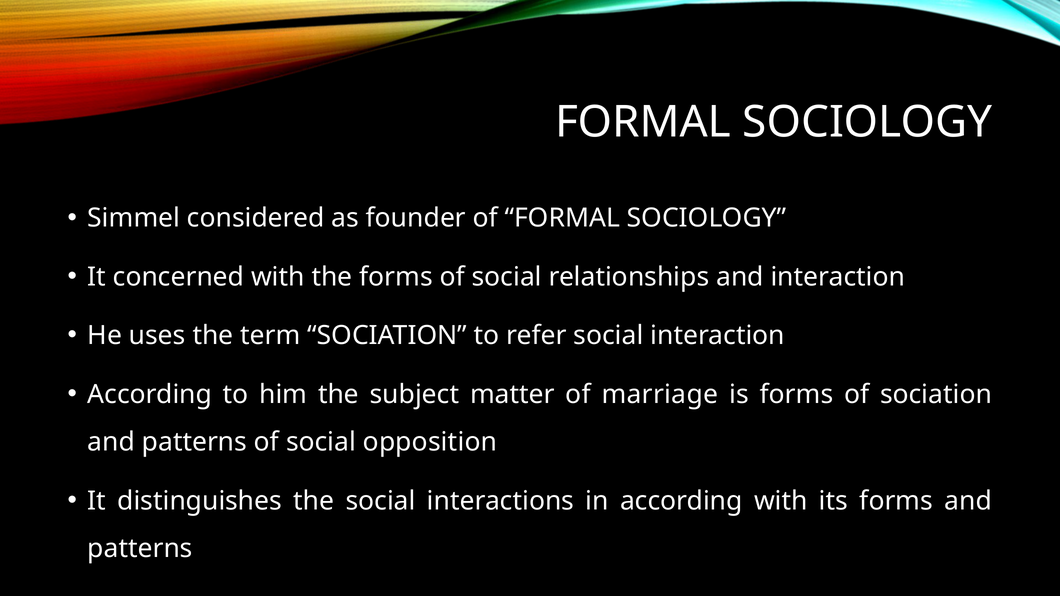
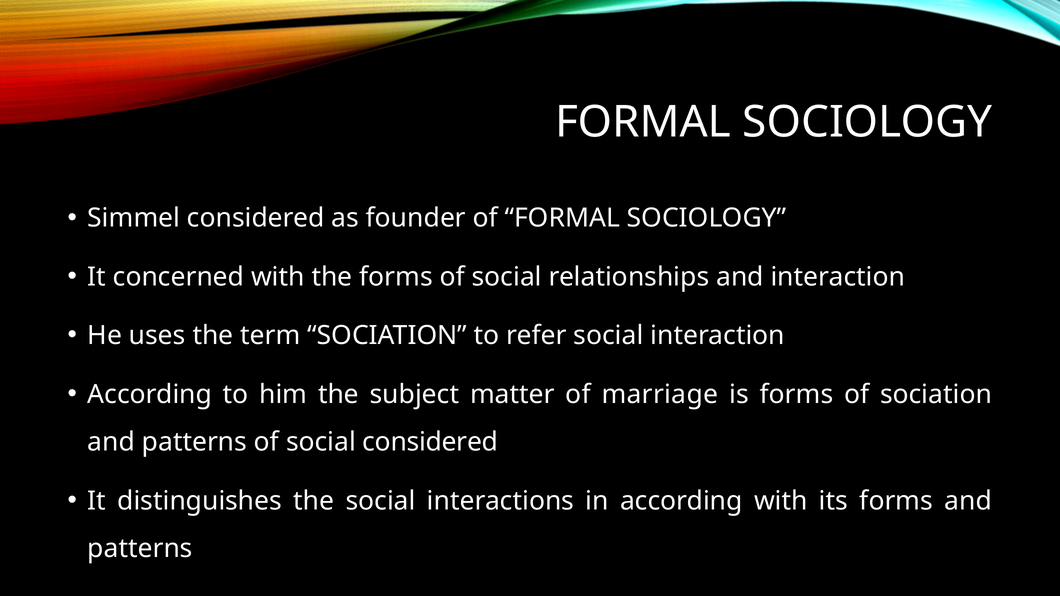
social opposition: opposition -> considered (430, 442)
